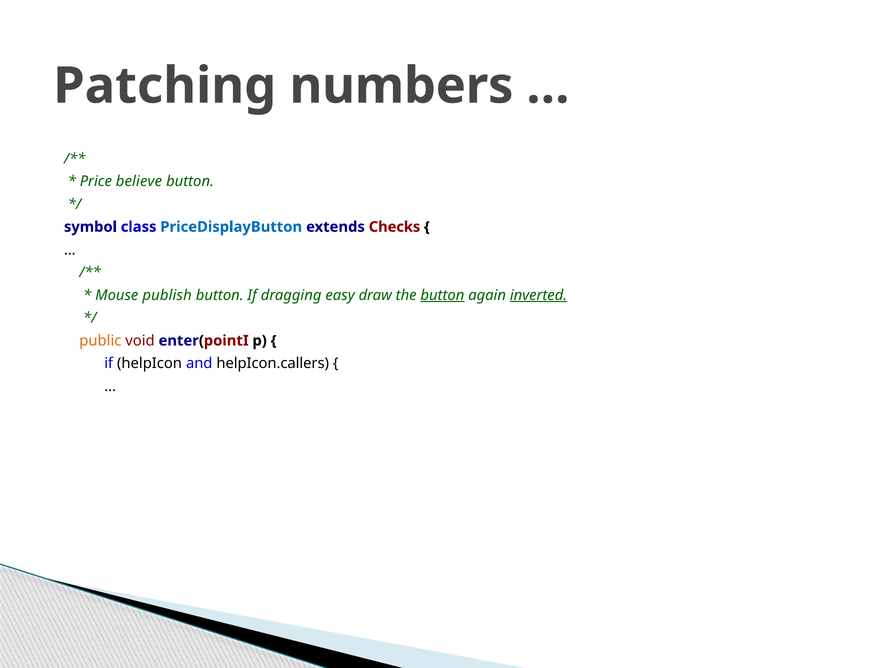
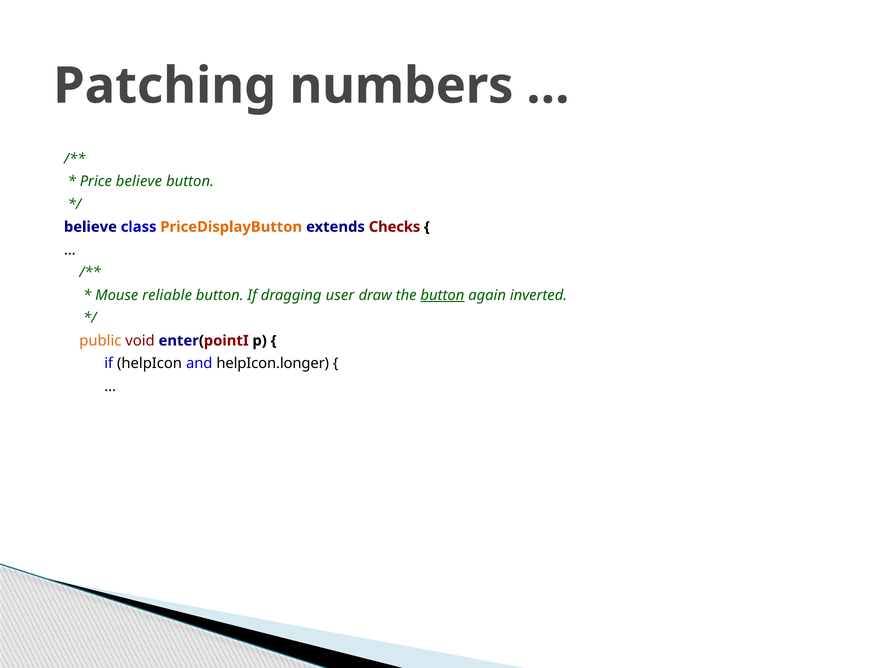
symbol: symbol -> believe (90, 227)
PriceDisplayButton colour: blue -> orange (231, 227)
publish: publish -> reliable (167, 295)
easy: easy -> user (340, 295)
inverted underline: present -> none (539, 295)
helpIcon.callers: helpIcon.callers -> helpIcon.longer (273, 363)
